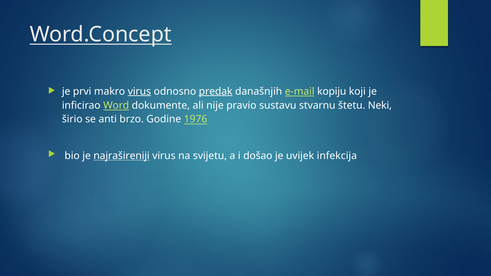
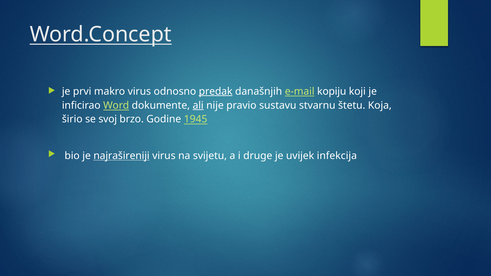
virus underline: present -> none (139, 91)
ali underline: none -> present (198, 105)
Neki: Neki -> Koja (380, 105)
anti: anti -> svoj (108, 119)
1976: 1976 -> 1945 (196, 119)
došao: došao -> druge (258, 156)
